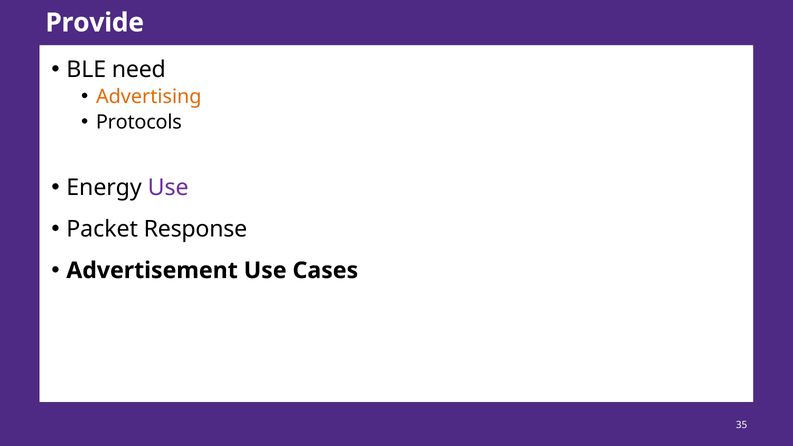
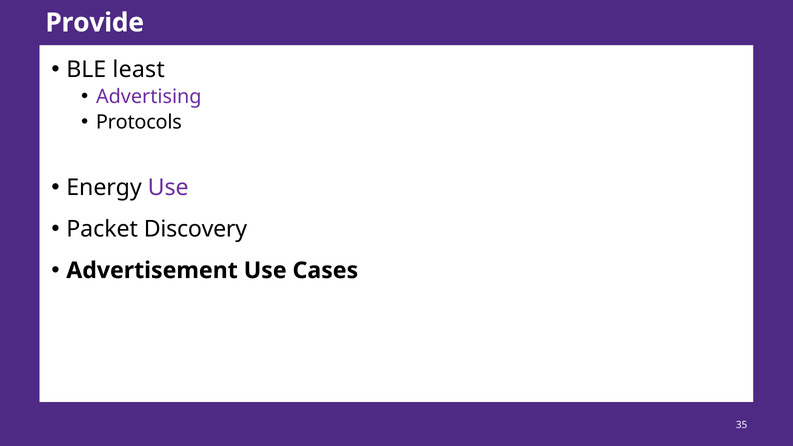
need: need -> least (139, 69)
Advertising colour: orange -> purple (149, 97)
Response: Response -> Discovery (195, 229)
